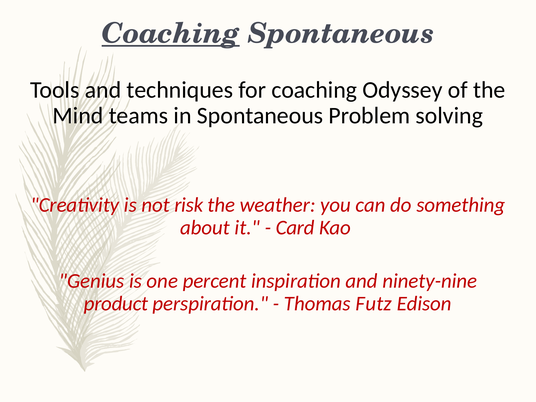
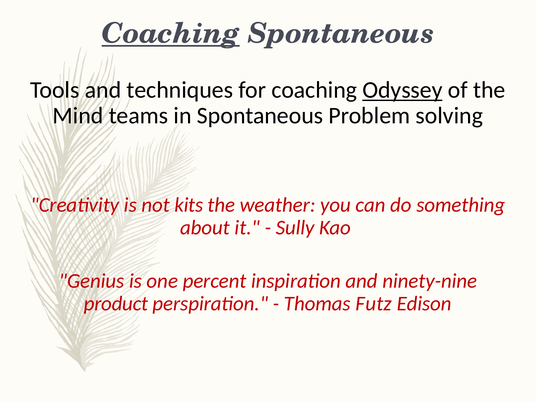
Odyssey underline: none -> present (402, 90)
risk: risk -> kits (189, 205)
Card: Card -> Sully (295, 228)
